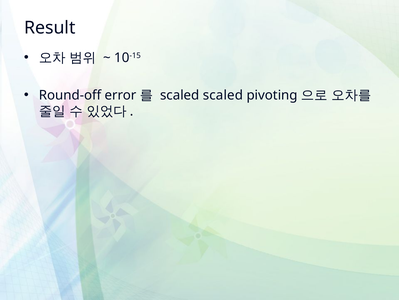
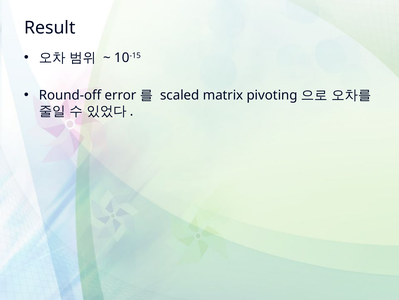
scaled scaled: scaled -> matrix (223, 95)
